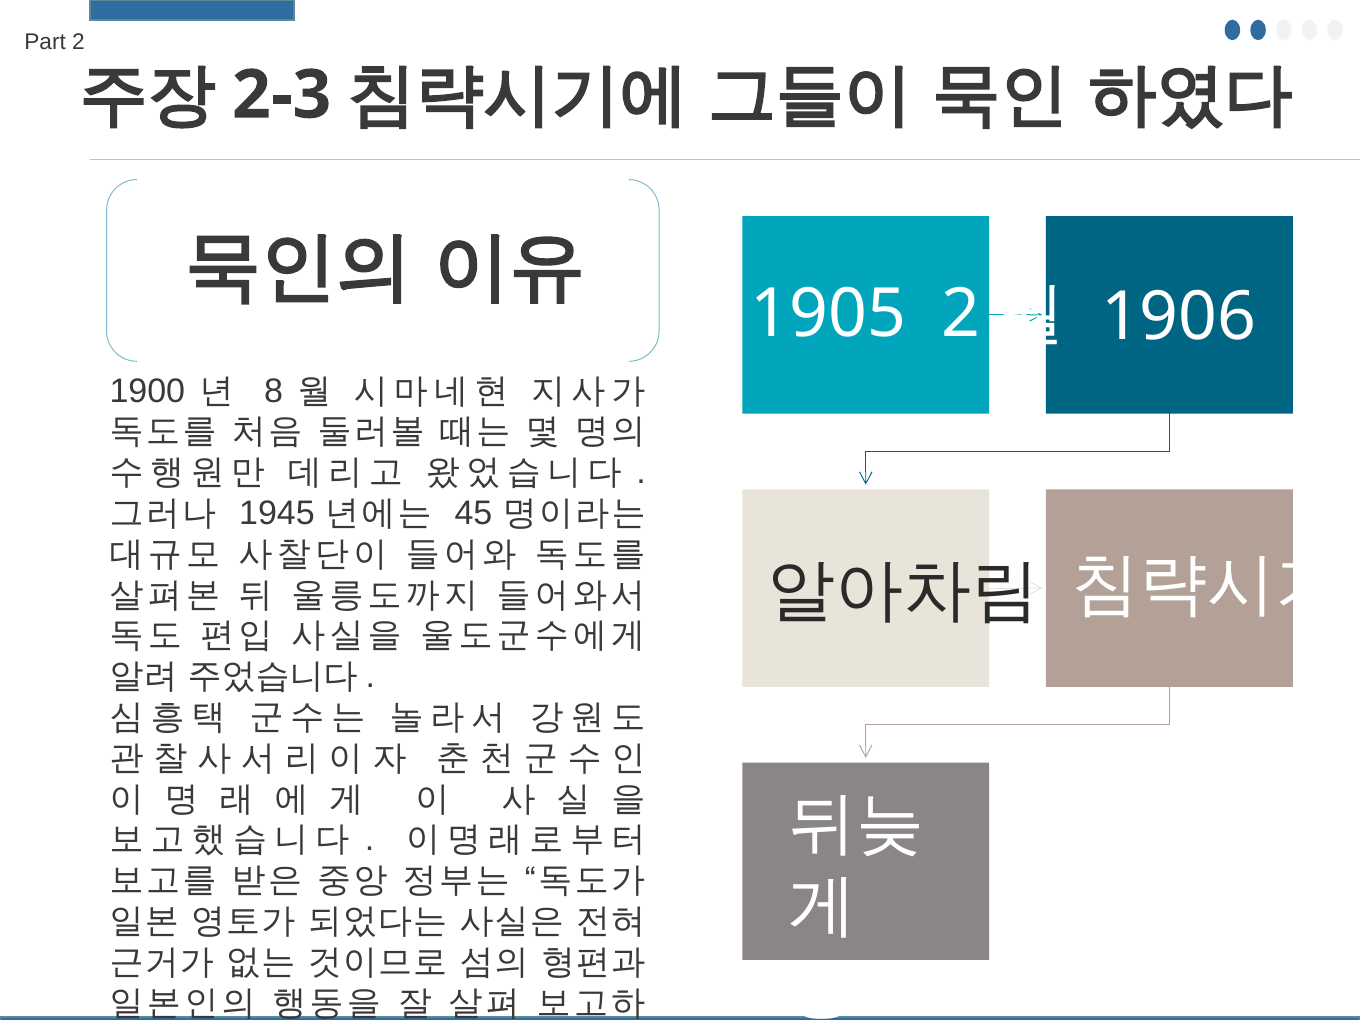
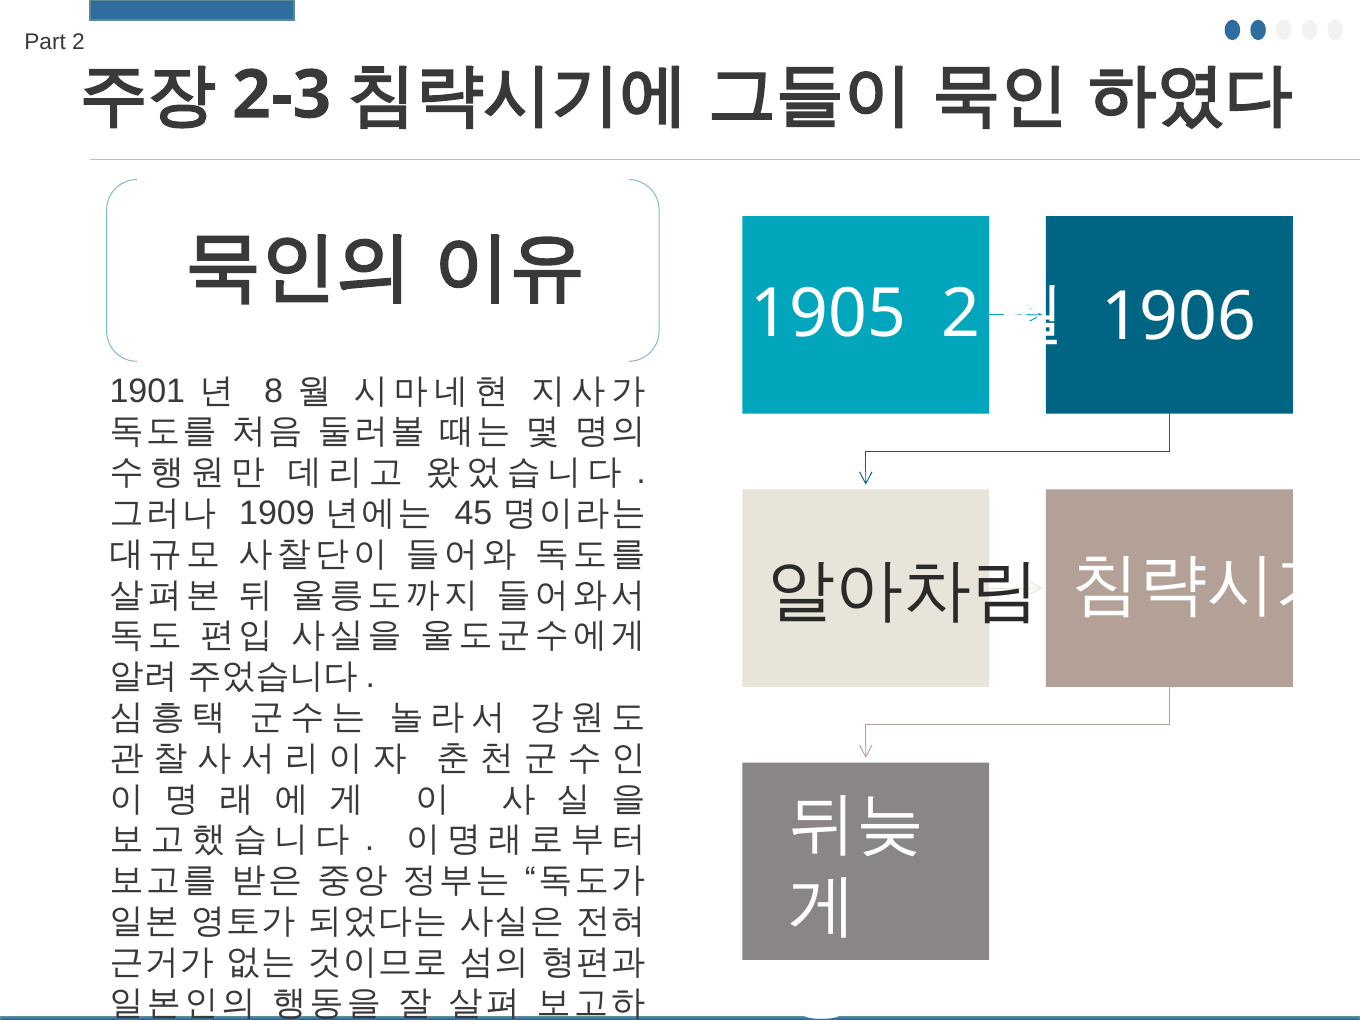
1900: 1900 -> 1901 (147, 391)
1945: 1945 -> 1909 (277, 513)
